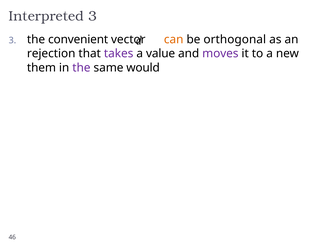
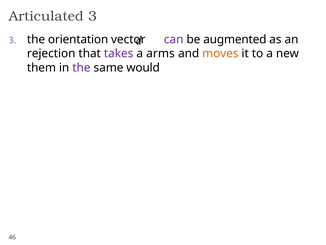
Interpreted: Interpreted -> Articulated (46, 16)
convenient: convenient -> orientation (78, 39)
can colour: orange -> purple (174, 39)
orthogonal: orthogonal -> augmented (235, 39)
value: value -> arms (160, 53)
moves colour: purple -> orange (220, 53)
